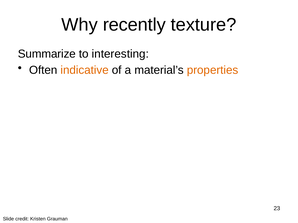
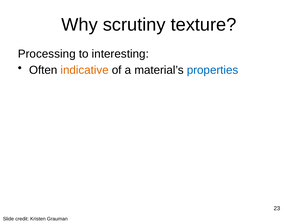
recently: recently -> scrutiny (134, 25)
Summarize: Summarize -> Processing (47, 54)
properties colour: orange -> blue (213, 70)
